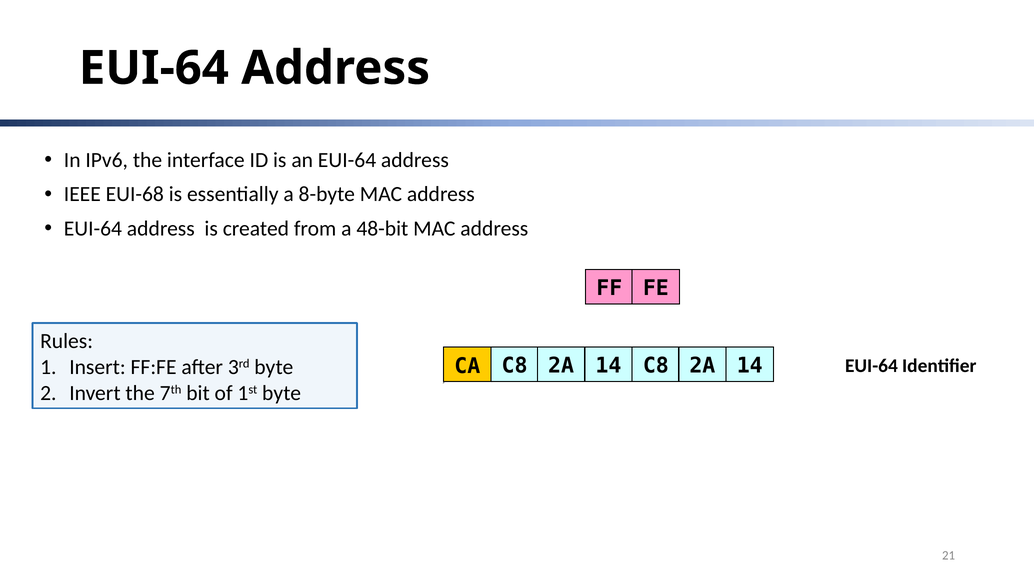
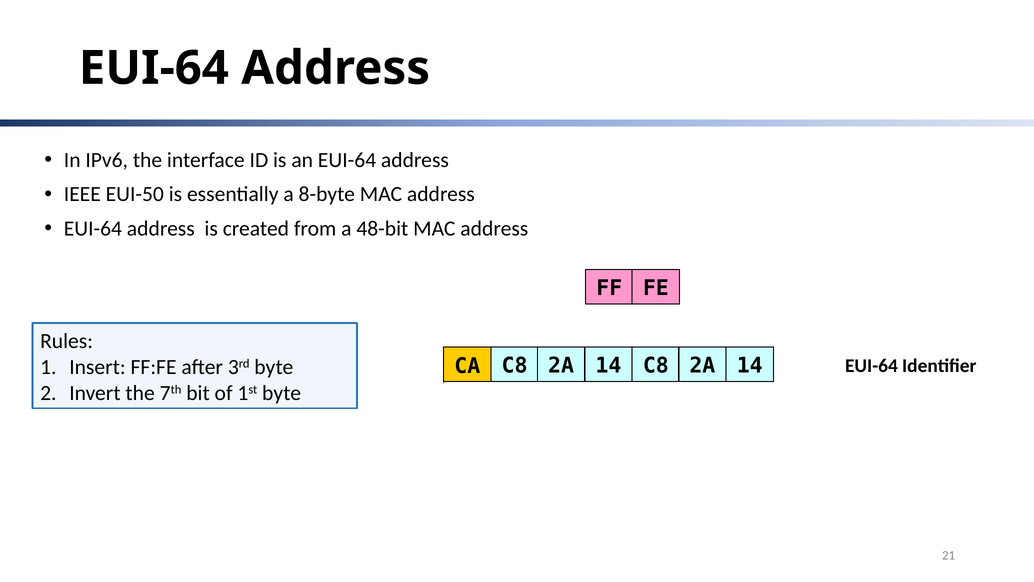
EUI-68: EUI-68 -> EUI-50 (135, 194)
